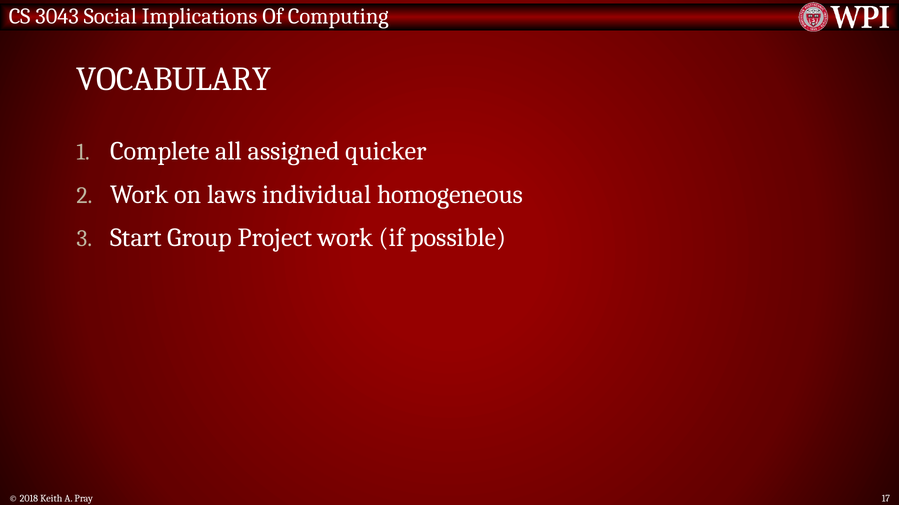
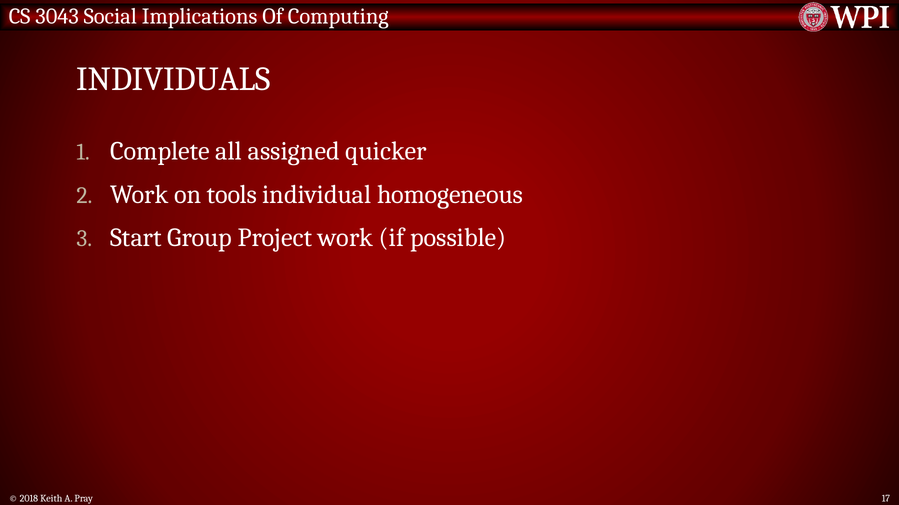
VOCABULARY: VOCABULARY -> INDIVIDUALS (174, 79)
laws: laws -> tools (232, 195)
